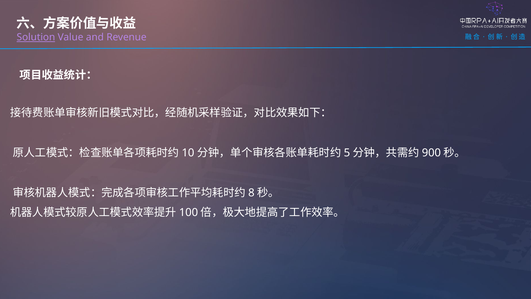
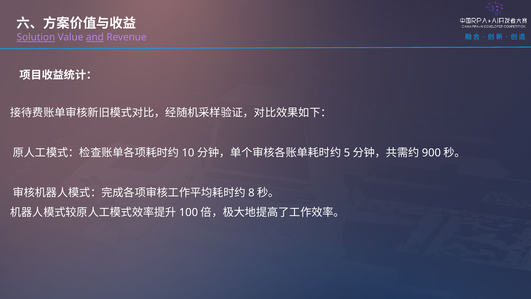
and underline: none -> present (95, 37)
